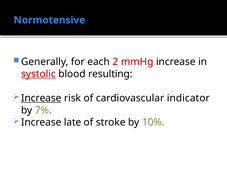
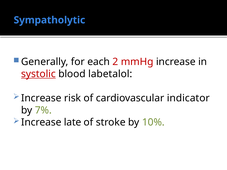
Normotensive: Normotensive -> Sympatholytic (49, 20)
resulting: resulting -> labetalol (110, 74)
Increase underline: present -> none (41, 98)
